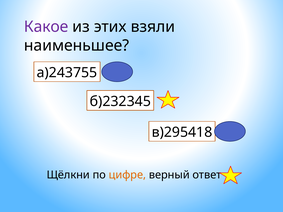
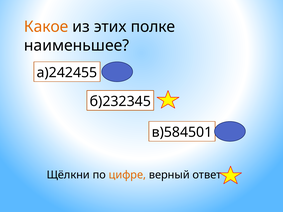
Какое colour: purple -> orange (46, 27)
взяли: взяли -> полке (153, 27)
а)243755: а)243755 -> а)242455 (67, 73)
в)295418: в)295418 -> в)584501 (182, 132)
